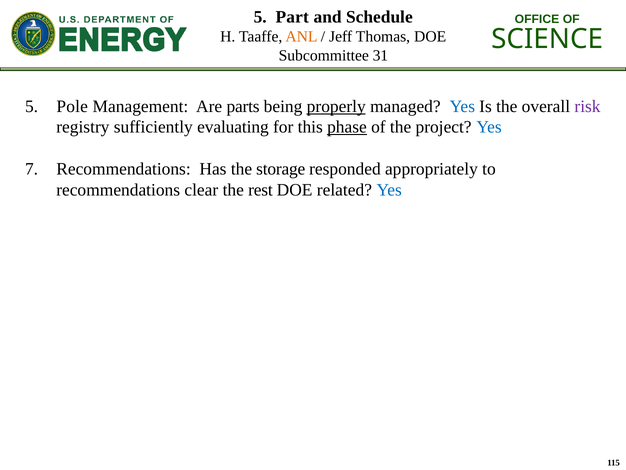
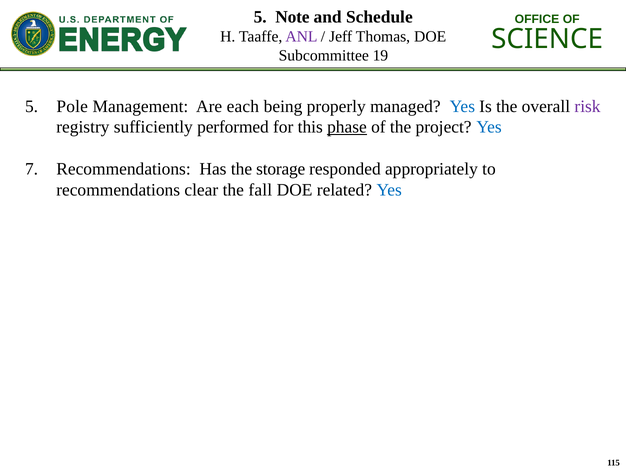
Part: Part -> Note (292, 17)
ANL colour: orange -> purple (301, 37)
31: 31 -> 19 (380, 55)
parts: parts -> each (243, 106)
properly underline: present -> none (336, 106)
evaluating: evaluating -> performed (233, 127)
rest: rest -> fall (260, 190)
